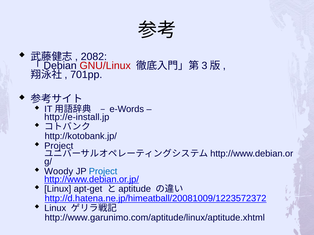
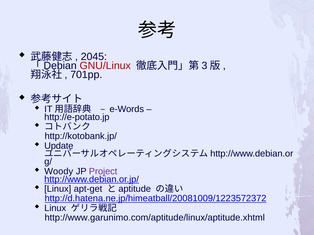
2082: 2082 -> 2045 (94, 57)
http://e-install.jp: http://e-install.jp -> http://e-potato.jp (77, 117)
Project: Project -> Update (59, 146)
Project colour: blue -> purple (103, 172)
